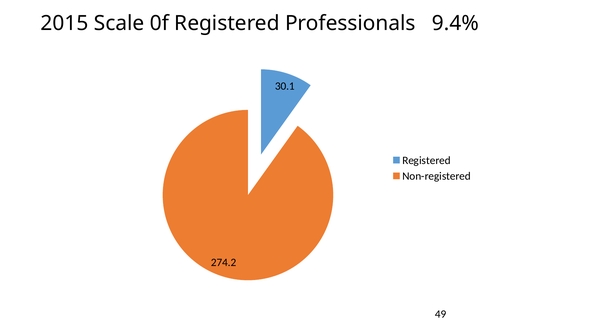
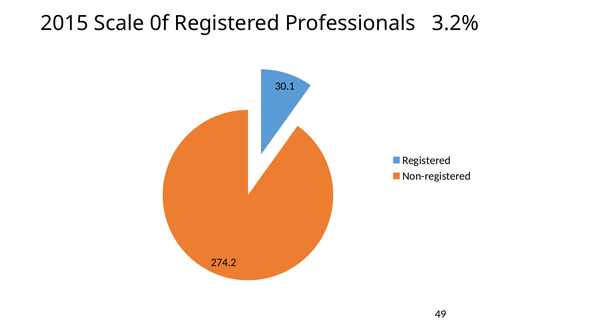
9.4%: 9.4% -> 3.2% (455, 23)
